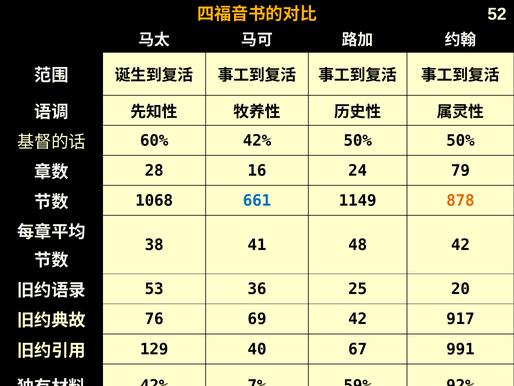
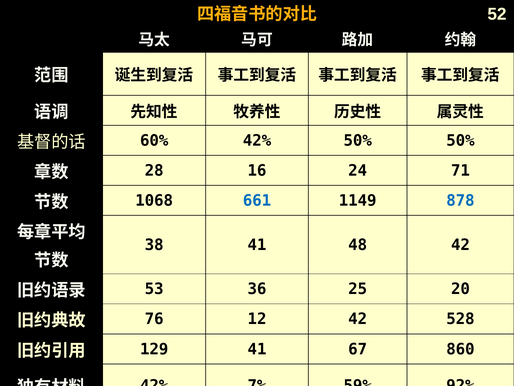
79: 79 -> 71 (460, 170)
878 colour: orange -> blue (460, 200)
69: 69 -> 12 (257, 319)
917: 917 -> 528 (460, 319)
129 40: 40 -> 41 (257, 349)
991: 991 -> 860 (460, 349)
